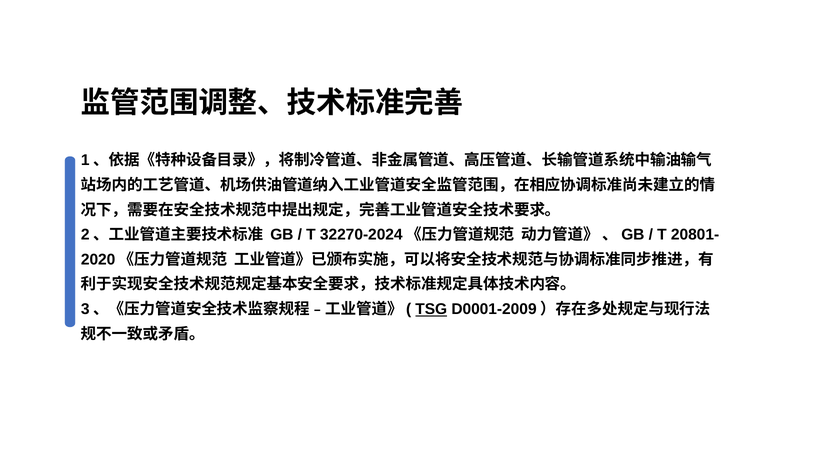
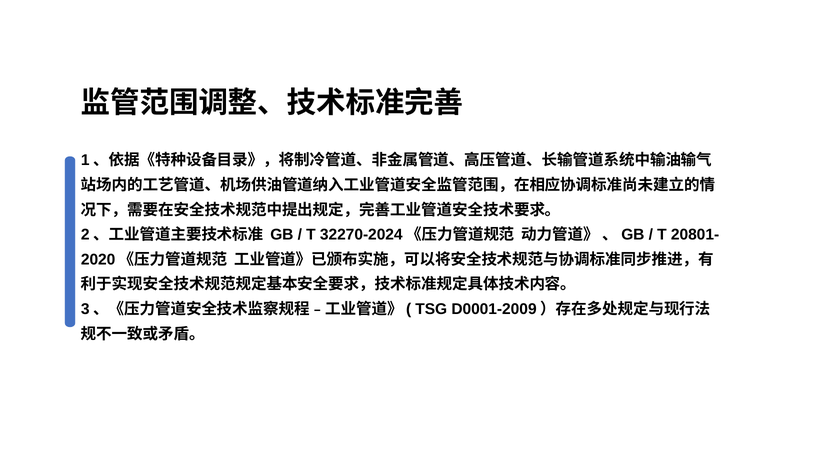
TSG underline: present -> none (431, 309)
